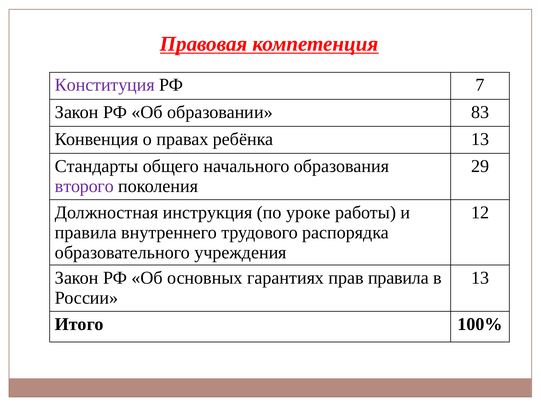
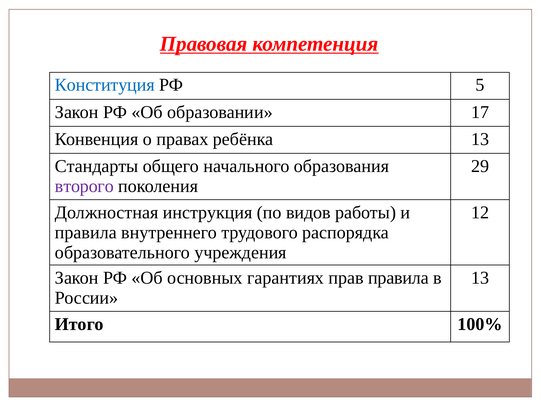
Конституция colour: purple -> blue (105, 85)
7: 7 -> 5 (480, 85)
83: 83 -> 17 (480, 112)
уроке: уроке -> видов (308, 212)
